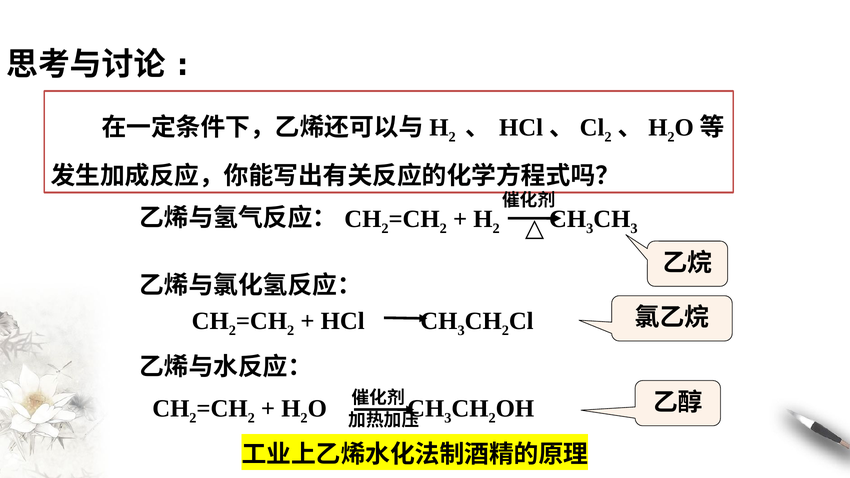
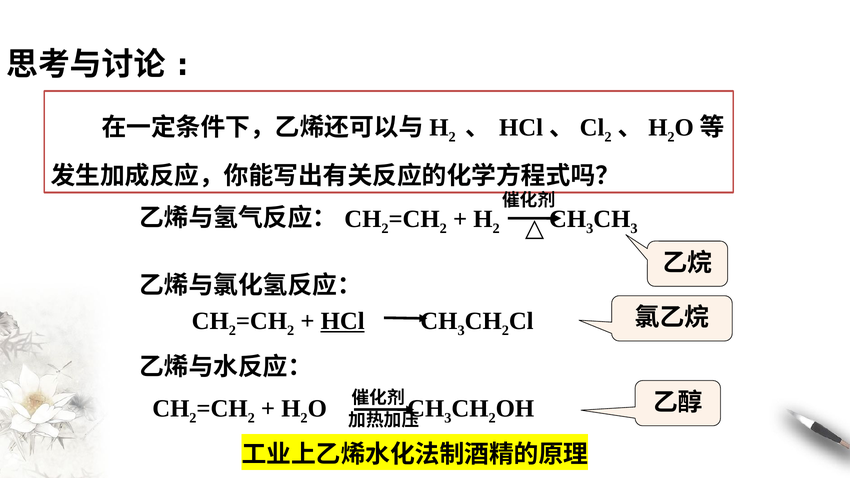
HCl underline: none -> present (343, 321)
